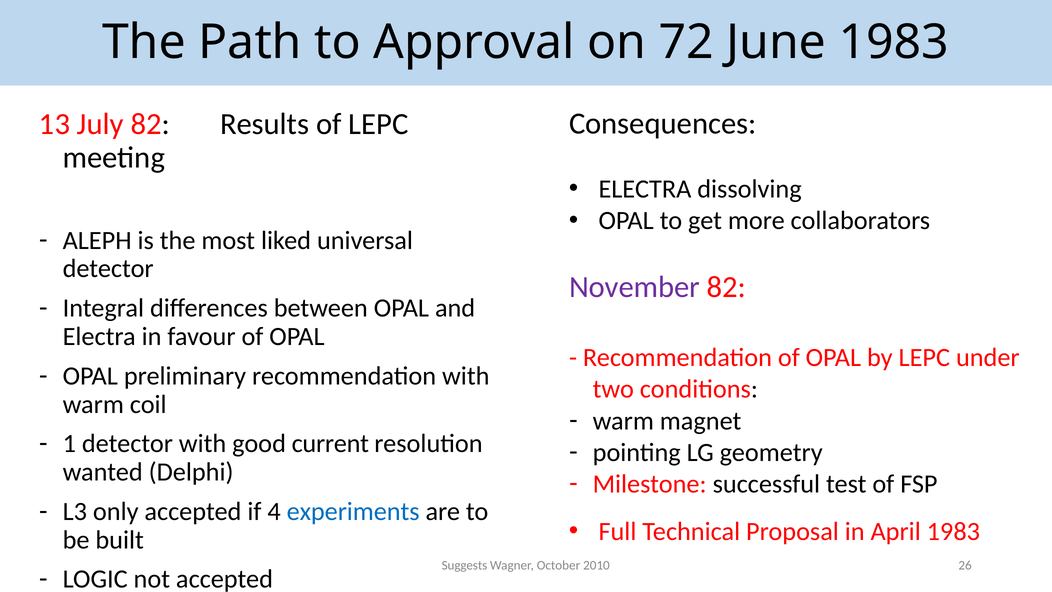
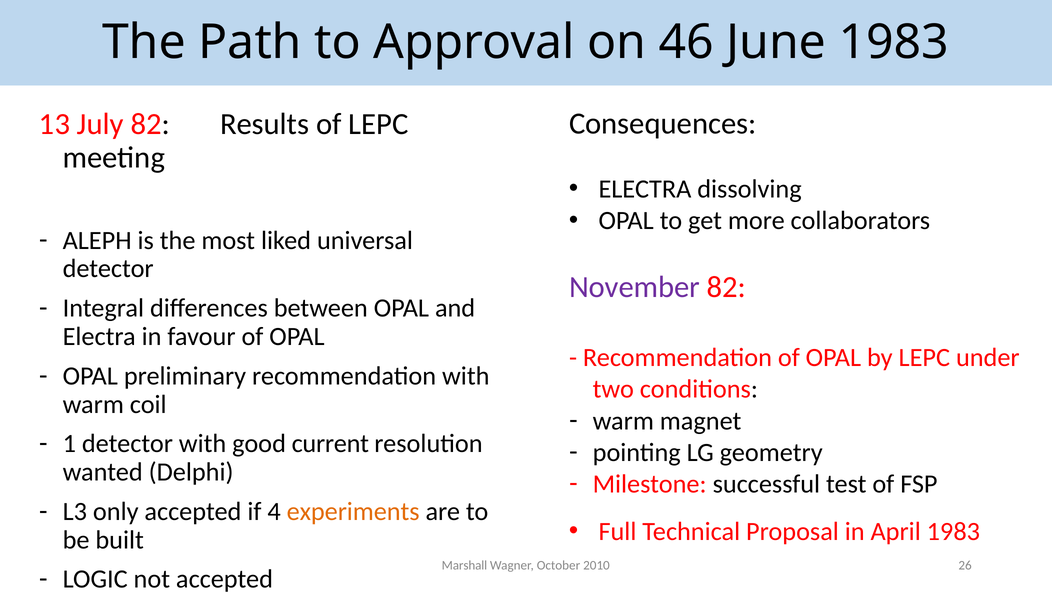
72: 72 -> 46 (686, 42)
experiments colour: blue -> orange (353, 511)
Suggests: Suggests -> Marshall (464, 565)
